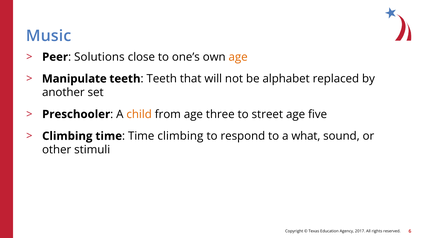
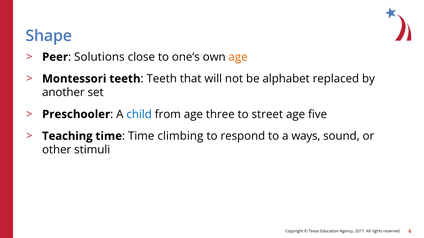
Music: Music -> Shape (49, 36)
Manipulate: Manipulate -> Montessori (74, 79)
child colour: orange -> blue (139, 115)
Climbing: Climbing -> Teaching (67, 136)
what: what -> ways (306, 136)
